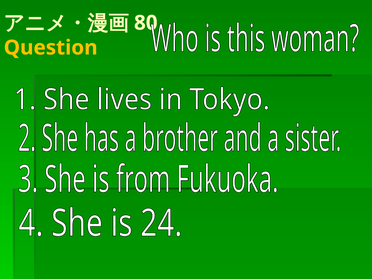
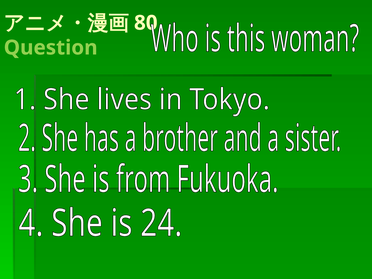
Question colour: yellow -> light green (51, 48)
